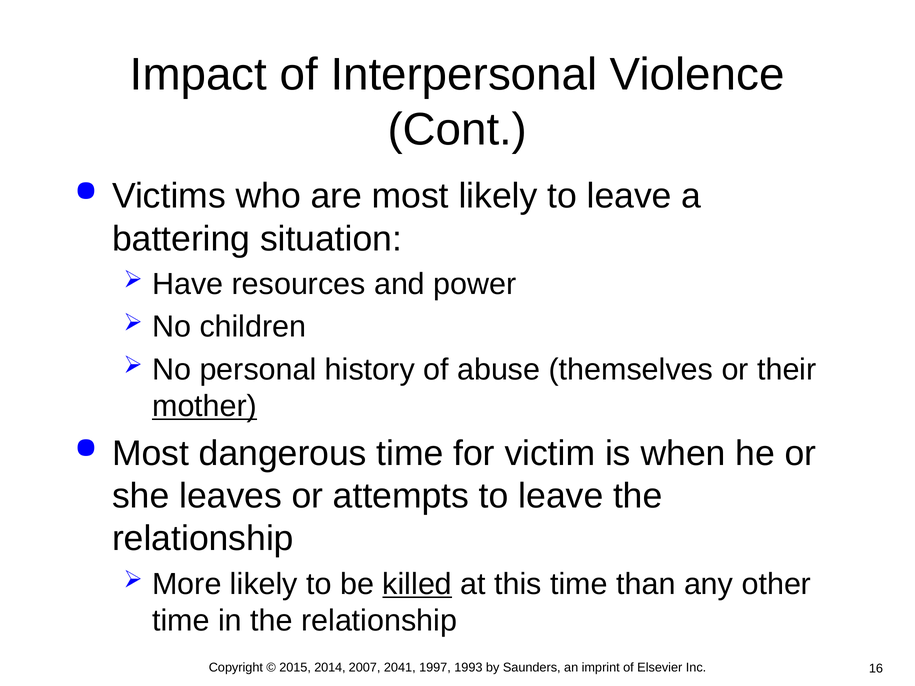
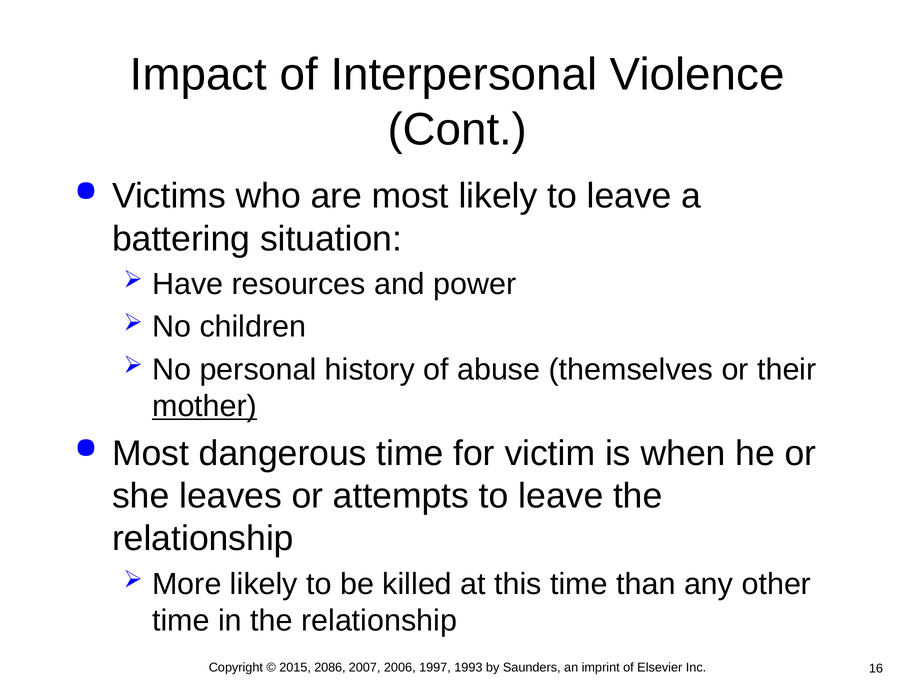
killed underline: present -> none (417, 584)
2014: 2014 -> 2086 (330, 668)
2041: 2041 -> 2006 (400, 668)
